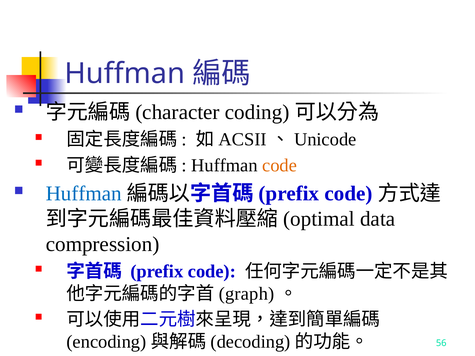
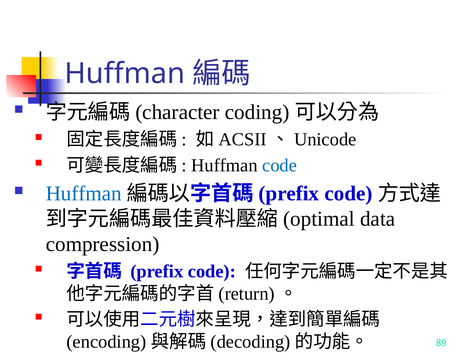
code colour: orange -> blue (280, 166)
graph: graph -> return (247, 294)
56: 56 -> 89 (441, 343)
